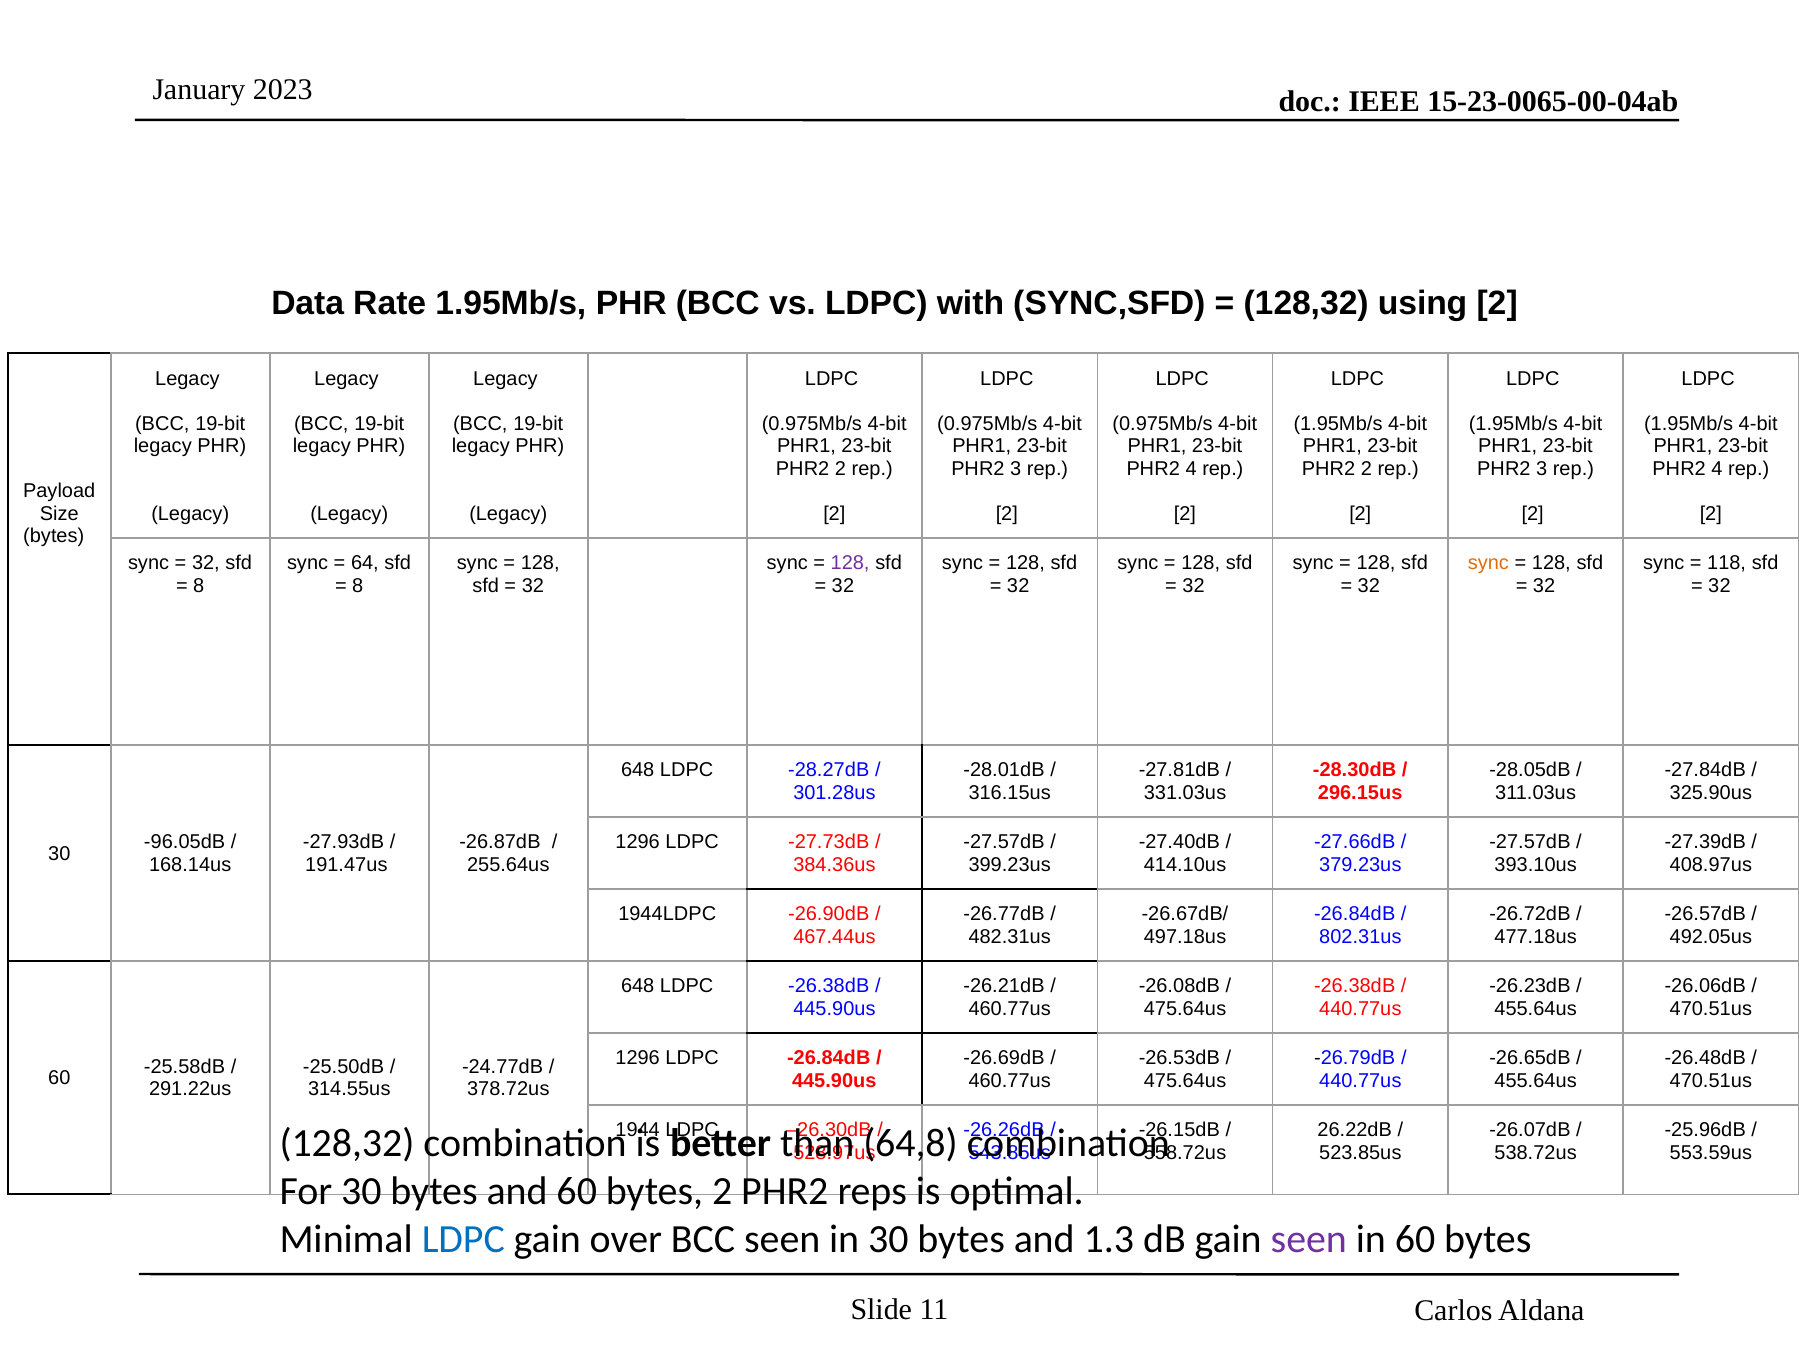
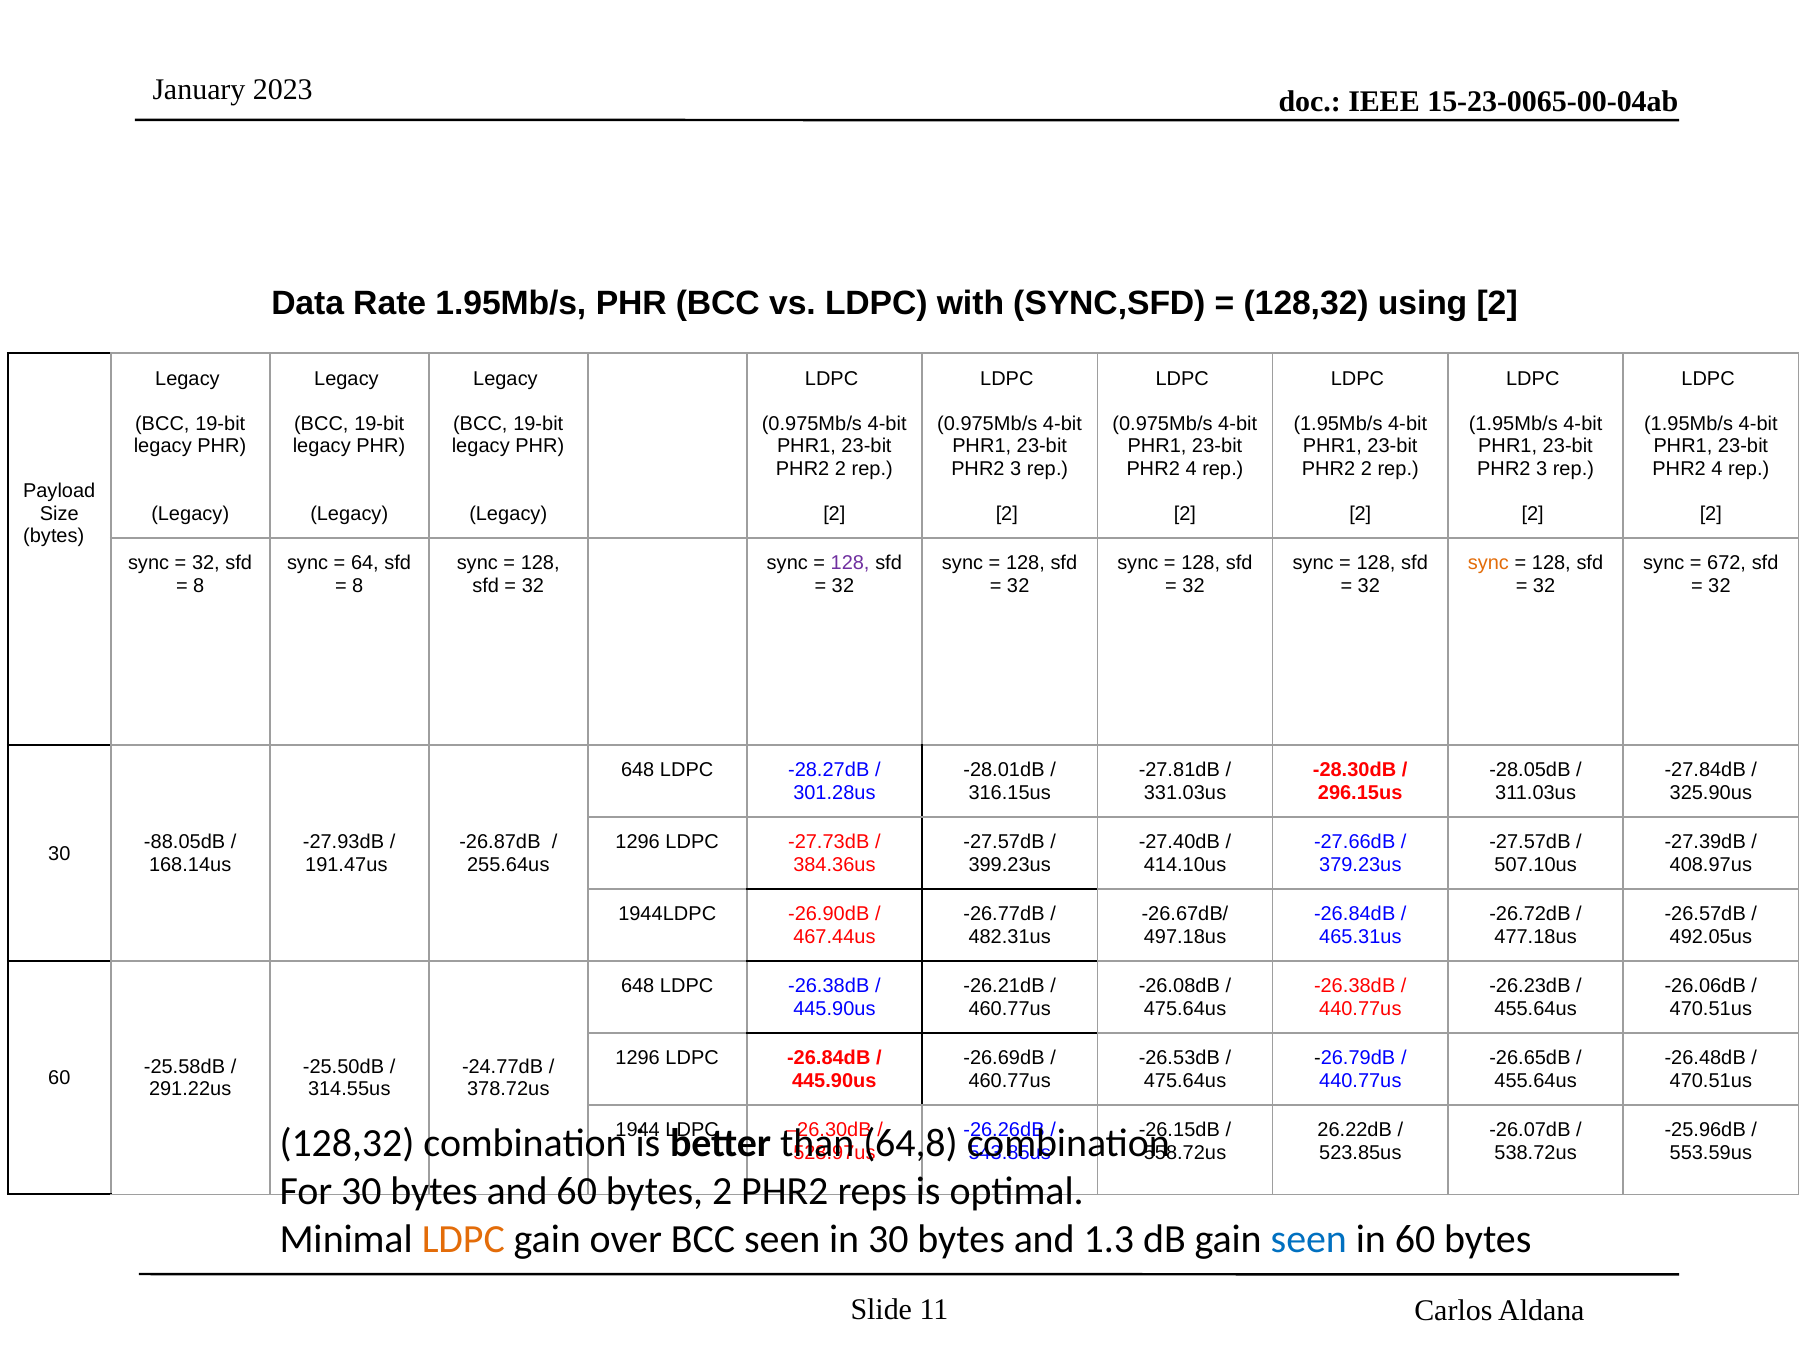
118: 118 -> 672 (1727, 563)
-96.05dB: -96.05dB -> -88.05dB (185, 842)
393.10us: 393.10us -> 507.10us (1536, 865)
802.31us: 802.31us -> 465.31us (1360, 937)
LDPC colour: blue -> orange (463, 1239)
seen colour: purple -> blue (1309, 1239)
